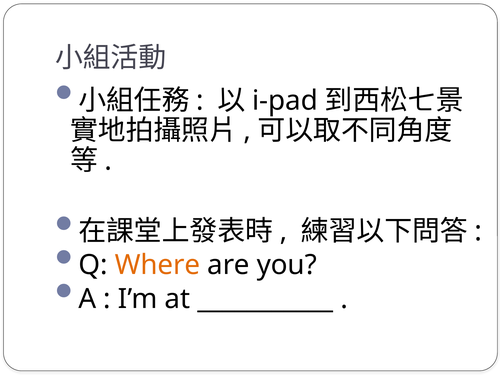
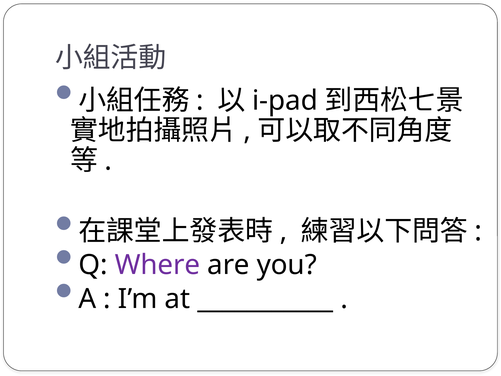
Where colour: orange -> purple (157, 265)
